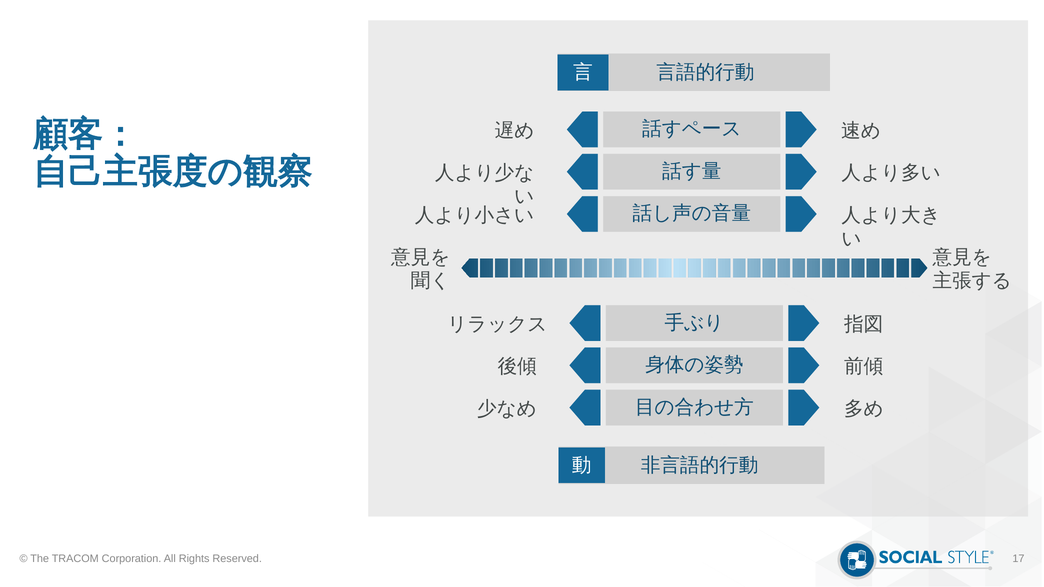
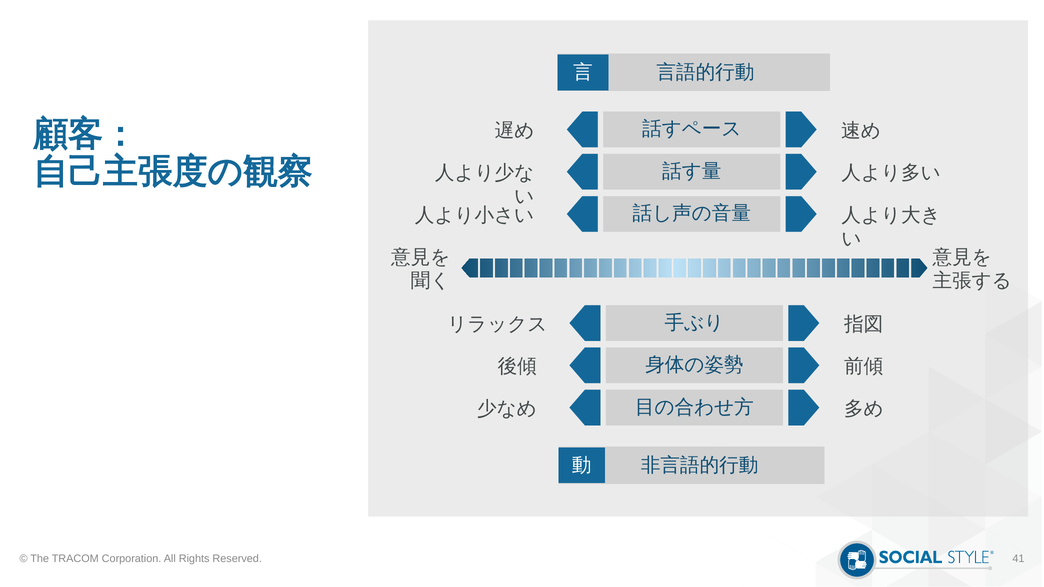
17: 17 -> 41 (1018, 559)
